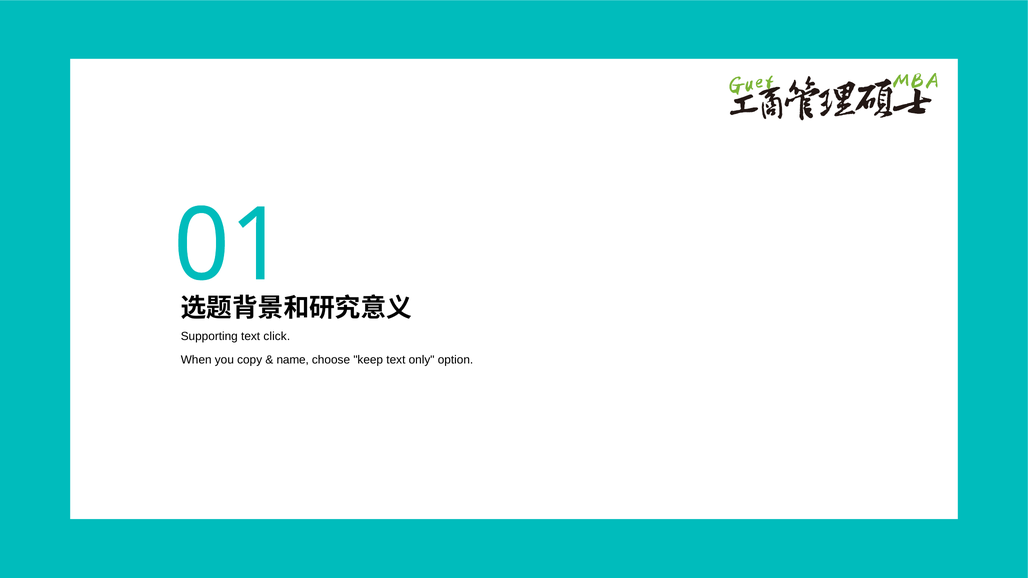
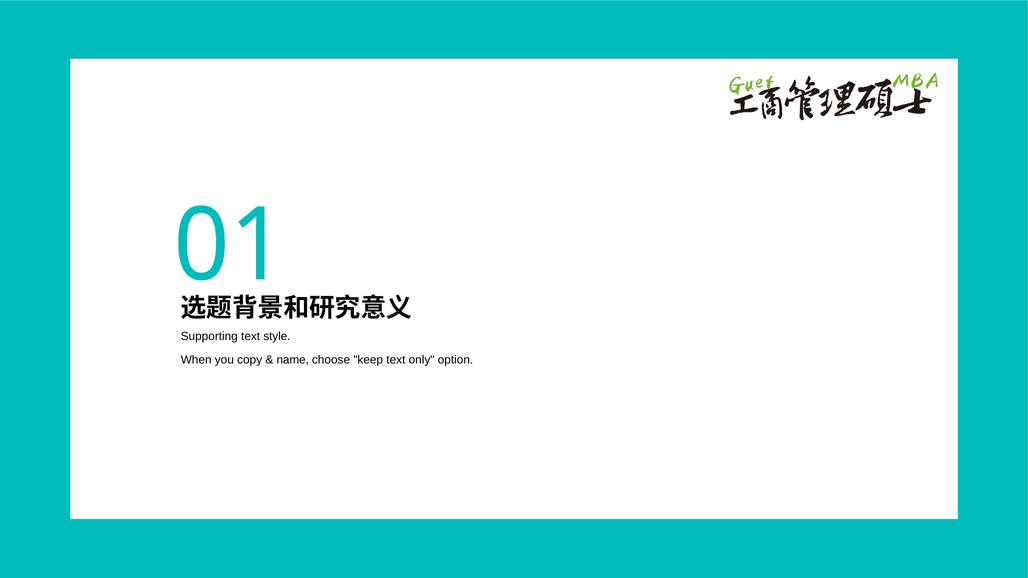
click: click -> style (277, 337)
